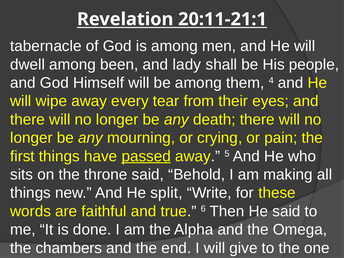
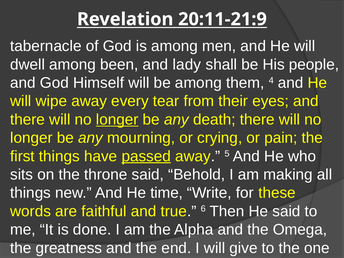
20:11-21:1: 20:11-21:1 -> 20:11-21:9 (222, 19)
longer underline: none -> present (117, 120)
split: split -> time (167, 193)
chambers: chambers -> greatness (69, 248)
